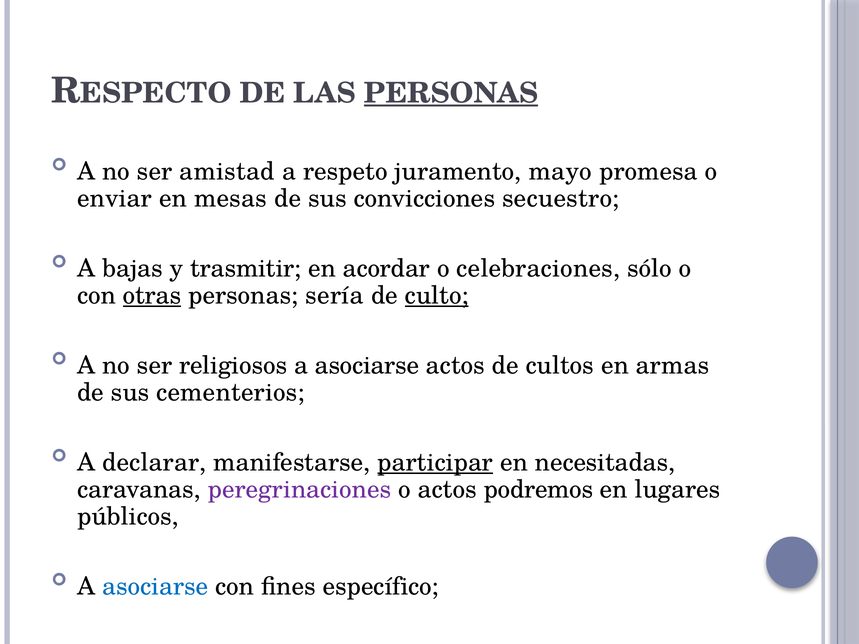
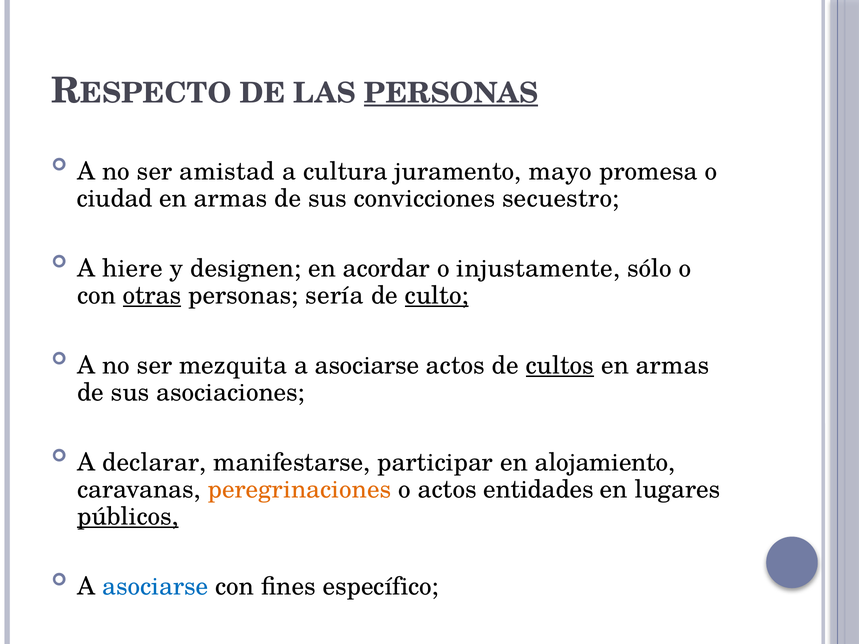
respeto: respeto -> cultura (345, 171)
enviar: enviar -> ciudad (115, 198)
mesas: mesas -> armas (231, 198)
bajas: bajas -> hiere (132, 268)
trasmitir: trasmitir -> designen (246, 268)
celebraciones: celebraciones -> injustamente (538, 268)
religiosos: religiosos -> mezquita (233, 365)
cultos underline: none -> present (560, 365)
cementerios: cementerios -> asociaciones (231, 392)
participar underline: present -> none (435, 462)
necesitadas: necesitadas -> alojamiento (605, 462)
peregrinaciones colour: purple -> orange (300, 489)
podremos: podremos -> entidades (538, 489)
públicos underline: none -> present (128, 517)
